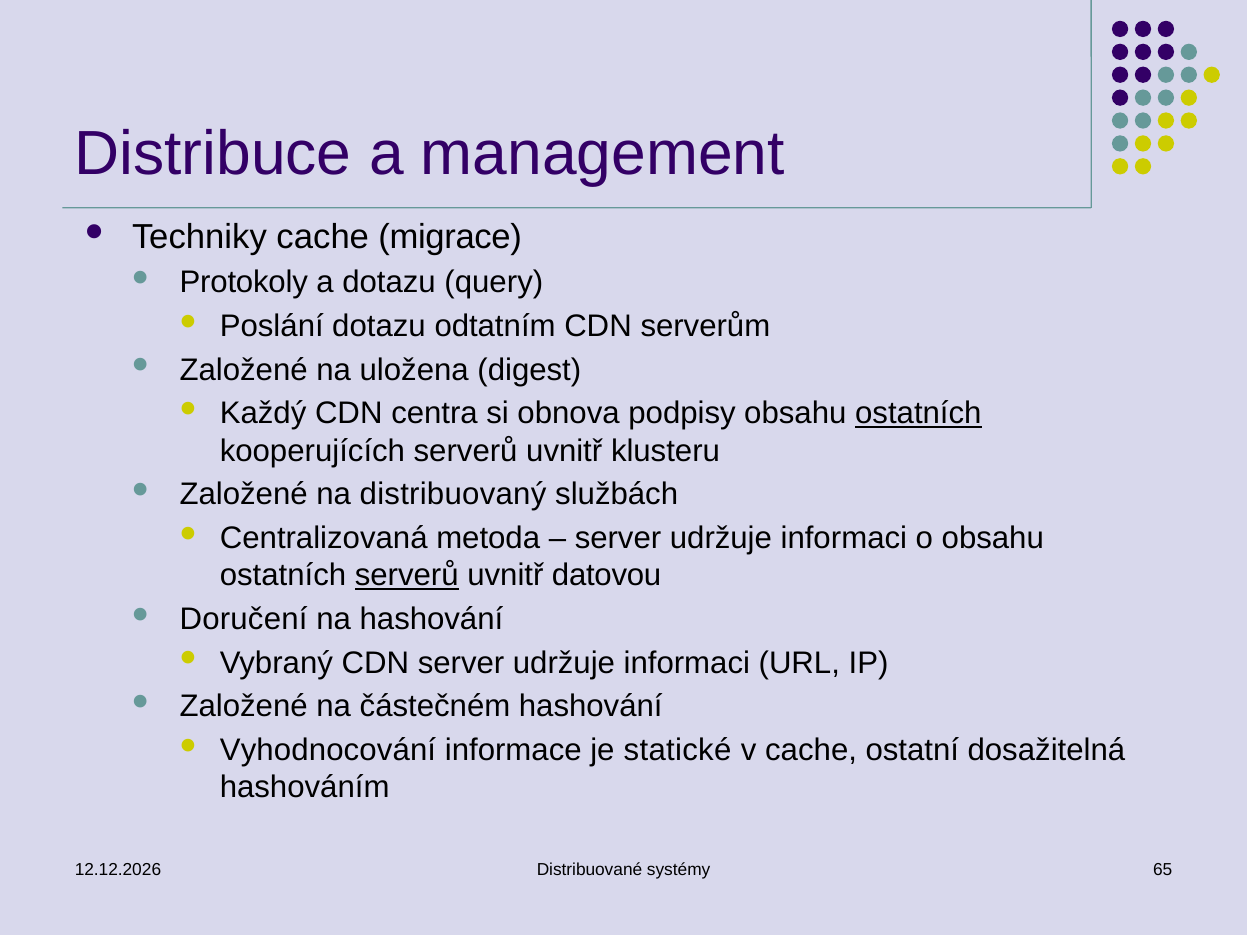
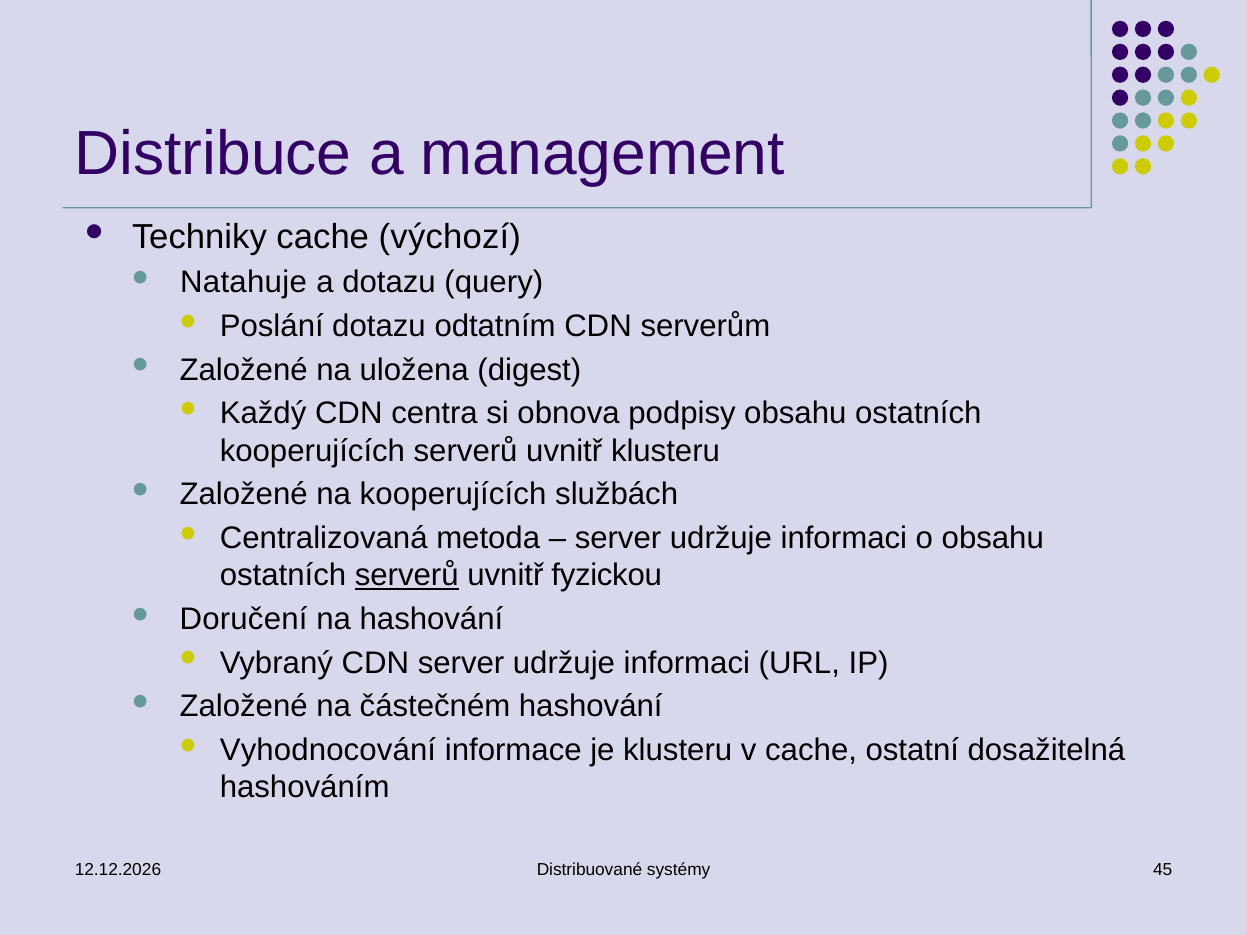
migrace: migrace -> výchozí (450, 237)
Protokoly: Protokoly -> Natahuje (243, 283)
ostatních underline: present -> none (918, 414)
na distribuovaný: distribuovaný -> kooperujících (453, 495)
datovou: datovou -> fyzickou (607, 576)
je statické: statické -> klusteru (678, 750)
65: 65 -> 45 (1163, 870)
